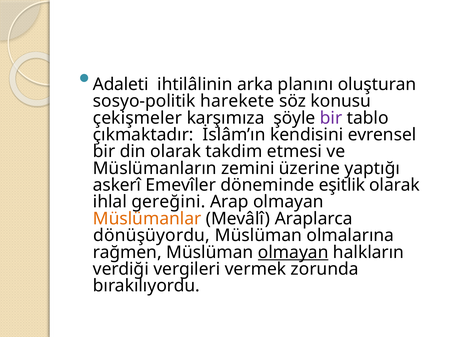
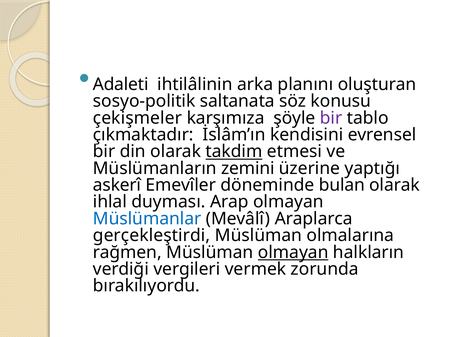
harekete: harekete -> saltanata (237, 101)
takdim underline: none -> present (234, 151)
eşitlik: eşitlik -> bulan (342, 185)
gereğini: gereğini -> duyması (168, 202)
Müslümanlar colour: orange -> blue (147, 219)
dönüşüyordu: dönüşüyordu -> gerçekleştirdi (152, 235)
